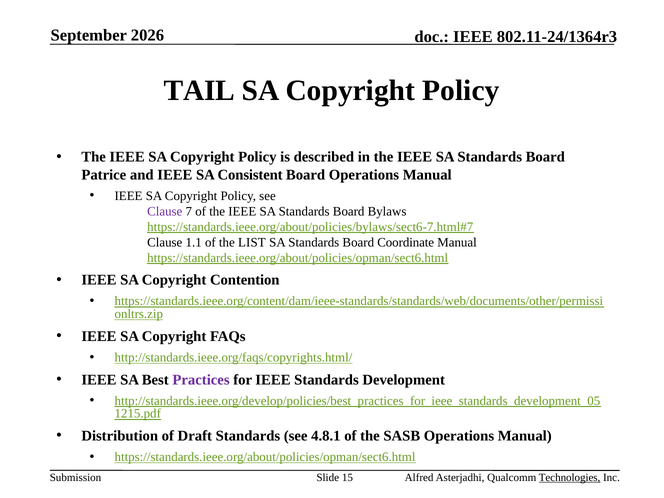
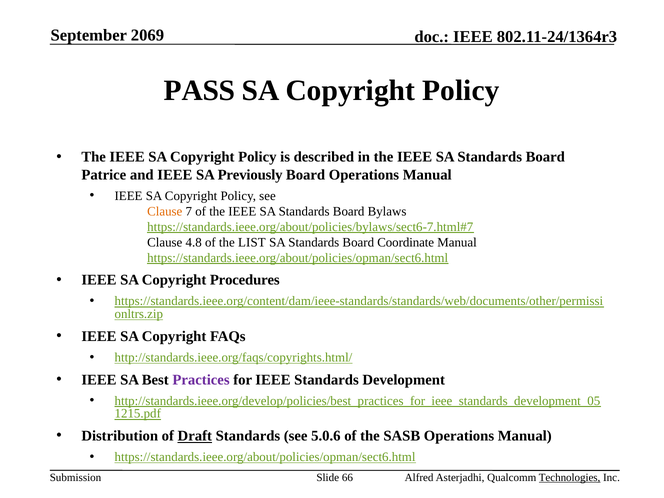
2026: 2026 -> 2069 (147, 35)
TAIL: TAIL -> PASS (200, 91)
Consistent: Consistent -> Previously (250, 175)
Clause colour: purple -> orange (165, 211)
1.1: 1.1 -> 4.8 (194, 242)
Contention: Contention -> Procedures (245, 280)
Draft underline: none -> present (195, 436)
4.8.1: 4.8.1 -> 5.0.6 (326, 436)
15: 15 -> 66 (347, 478)
